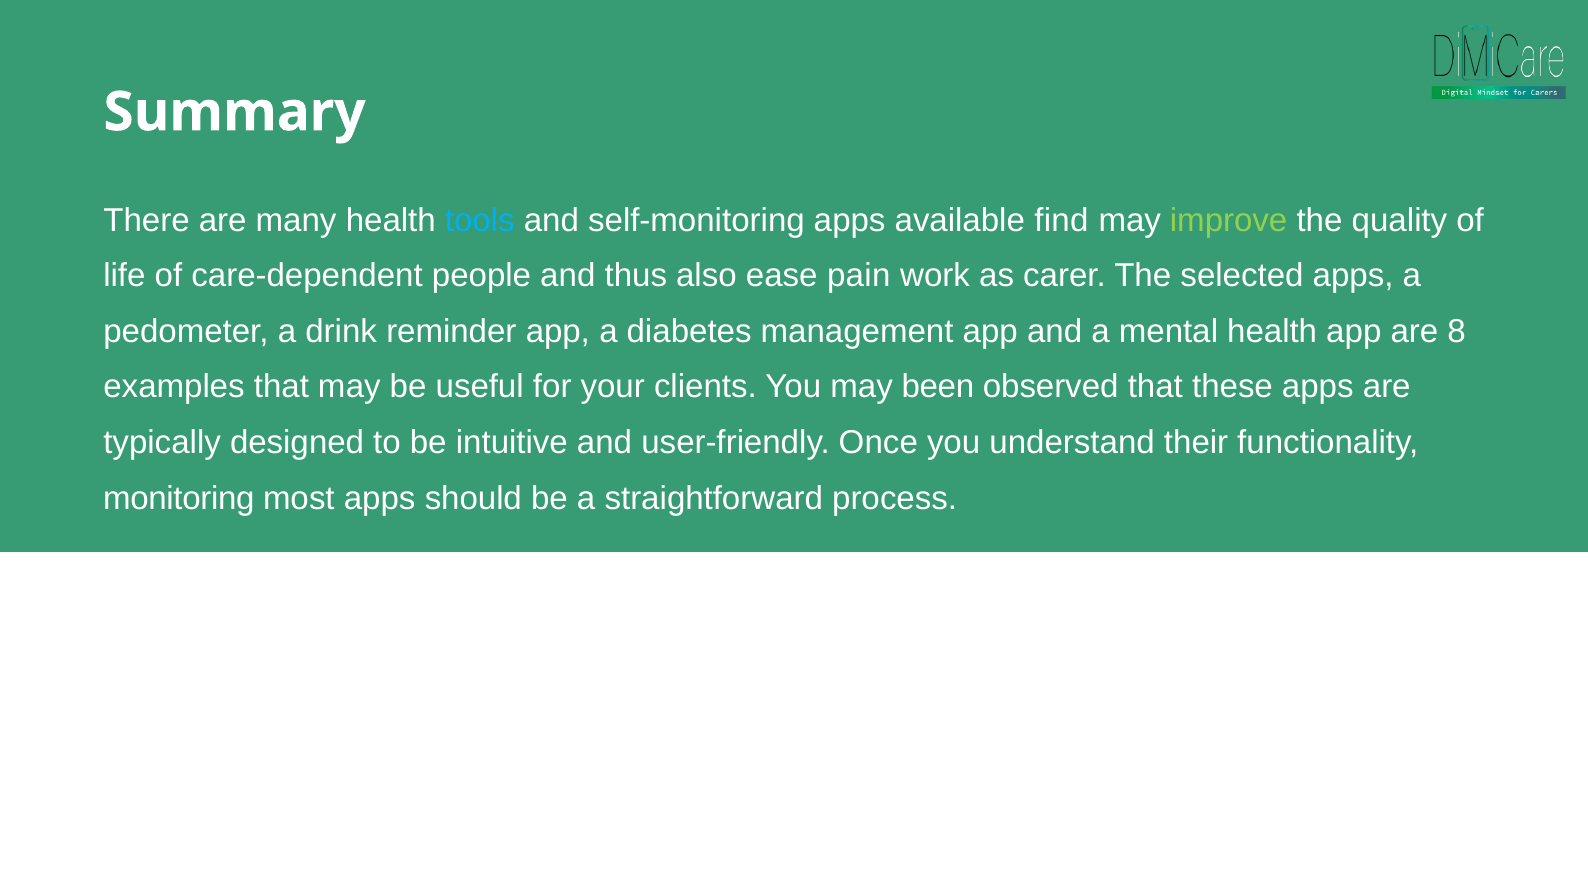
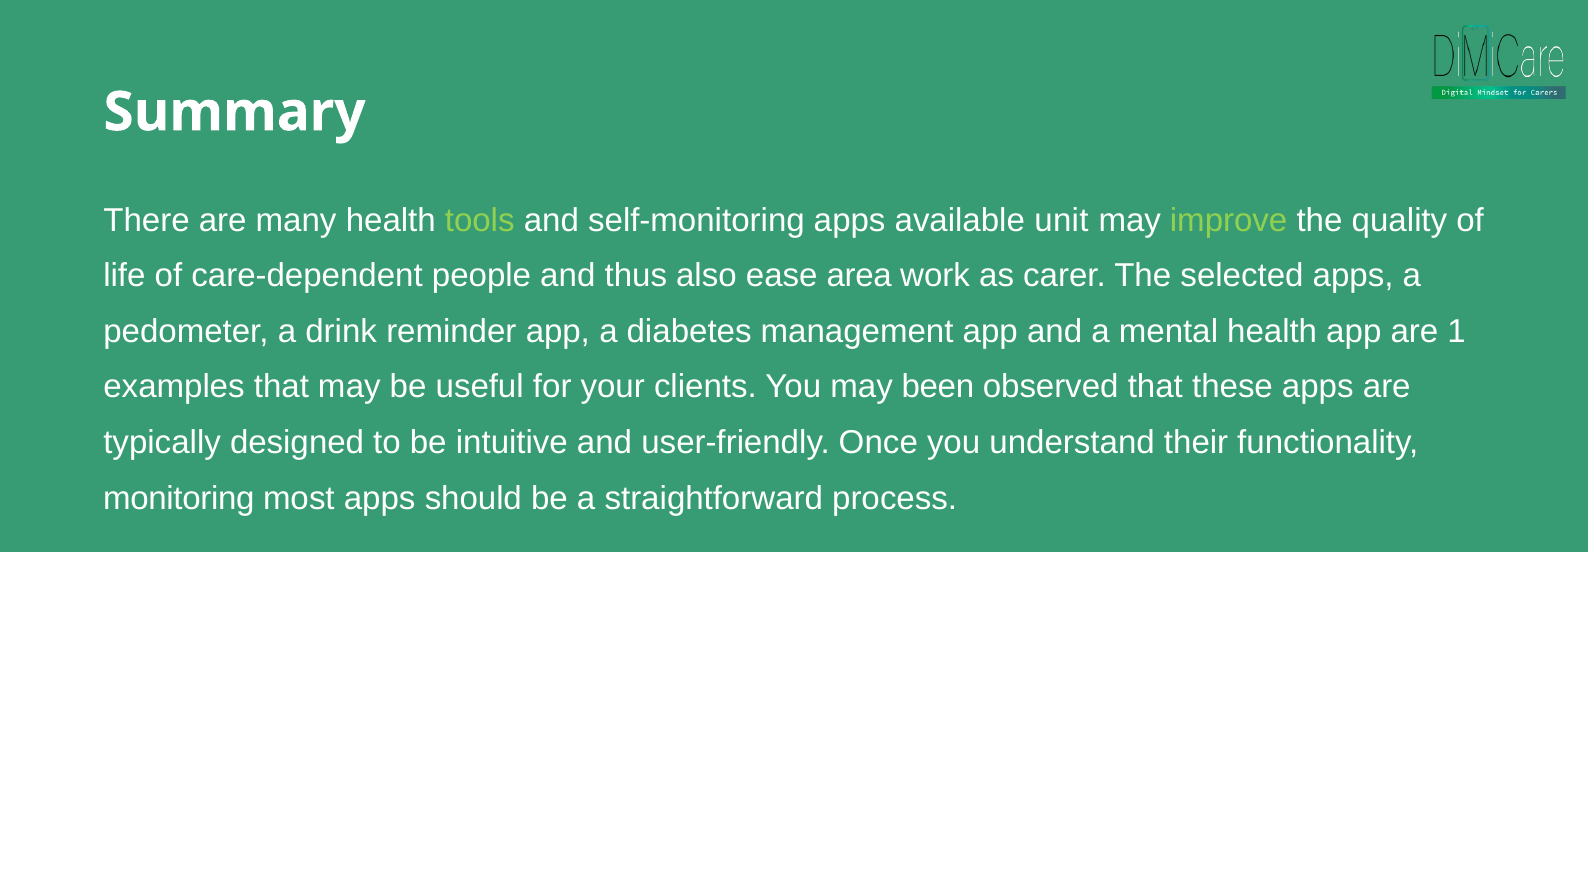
tools colour: light blue -> light green (480, 220)
find: find -> unit (1061, 220)
pain: pain -> area (859, 276)
8: 8 -> 1 (1457, 332)
